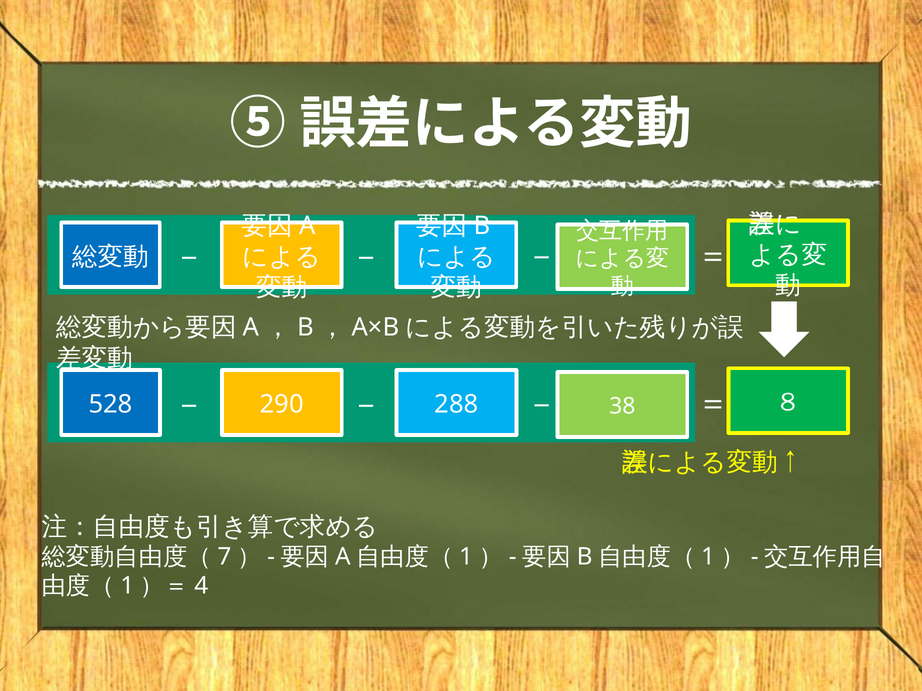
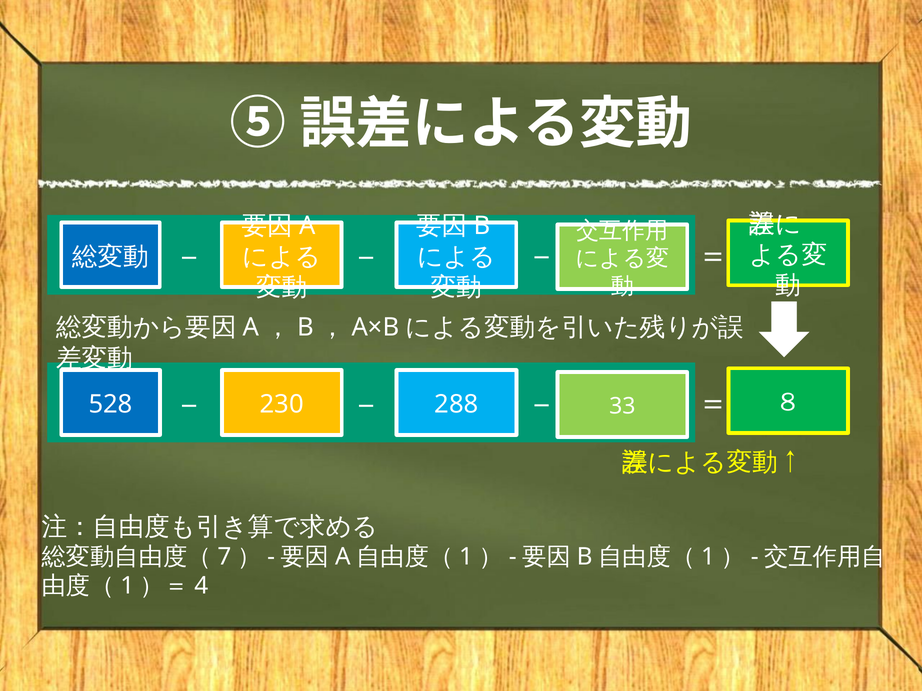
38: 38 -> 33 (622, 406)
290: 290 -> 230 (282, 405)
